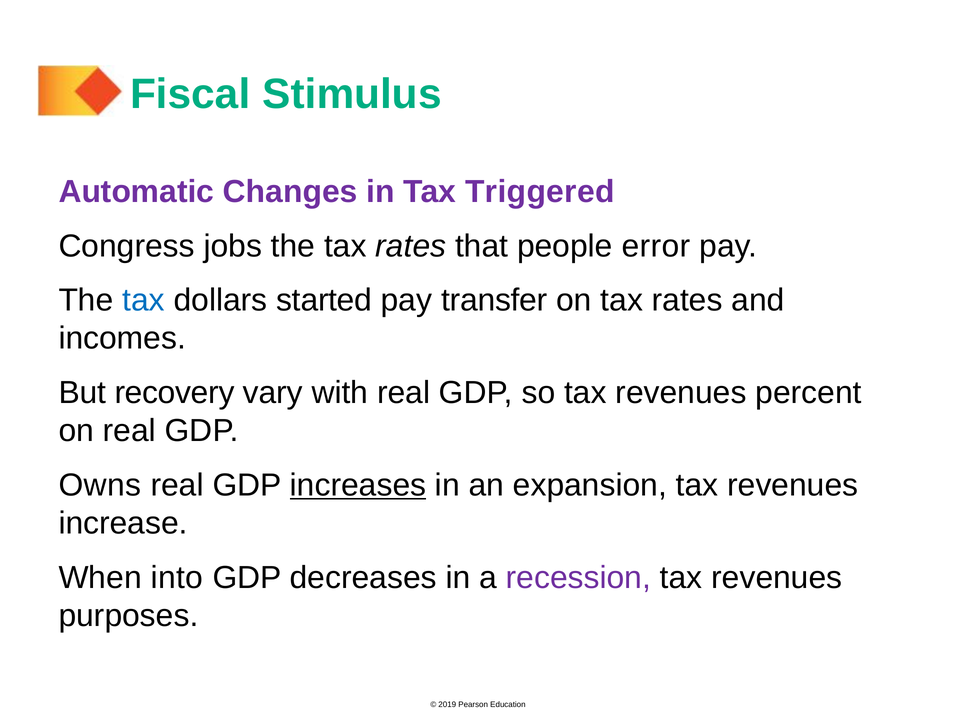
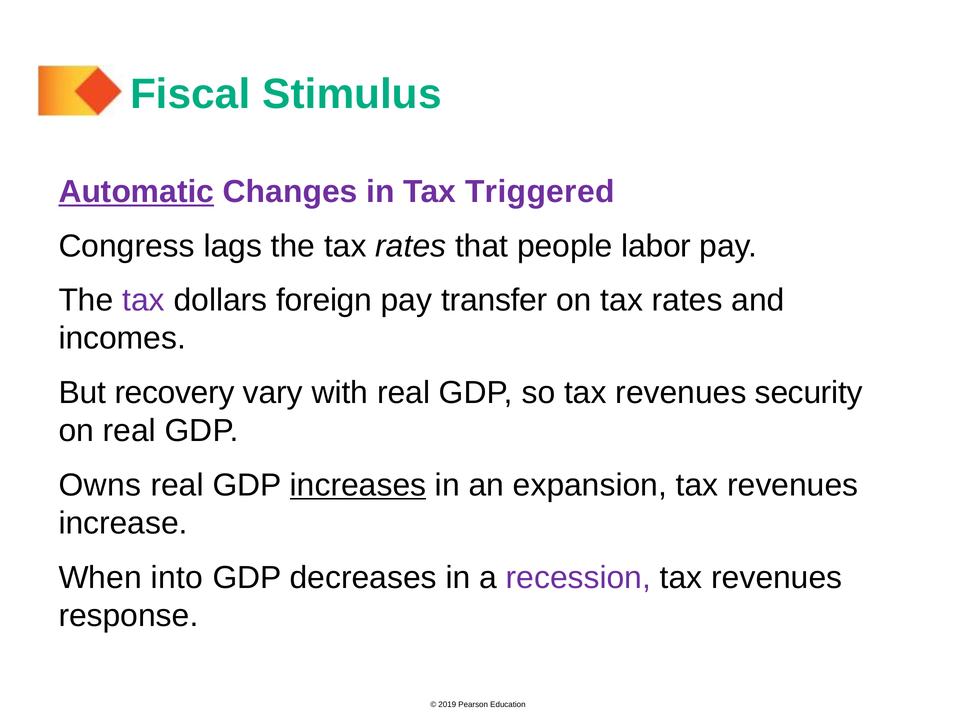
Automatic underline: none -> present (136, 192)
jobs: jobs -> lags (233, 246)
error: error -> labor (656, 246)
tax colour: blue -> purple (143, 300)
started: started -> foreign (324, 300)
percent: percent -> security (809, 393)
purposes: purposes -> response (128, 616)
